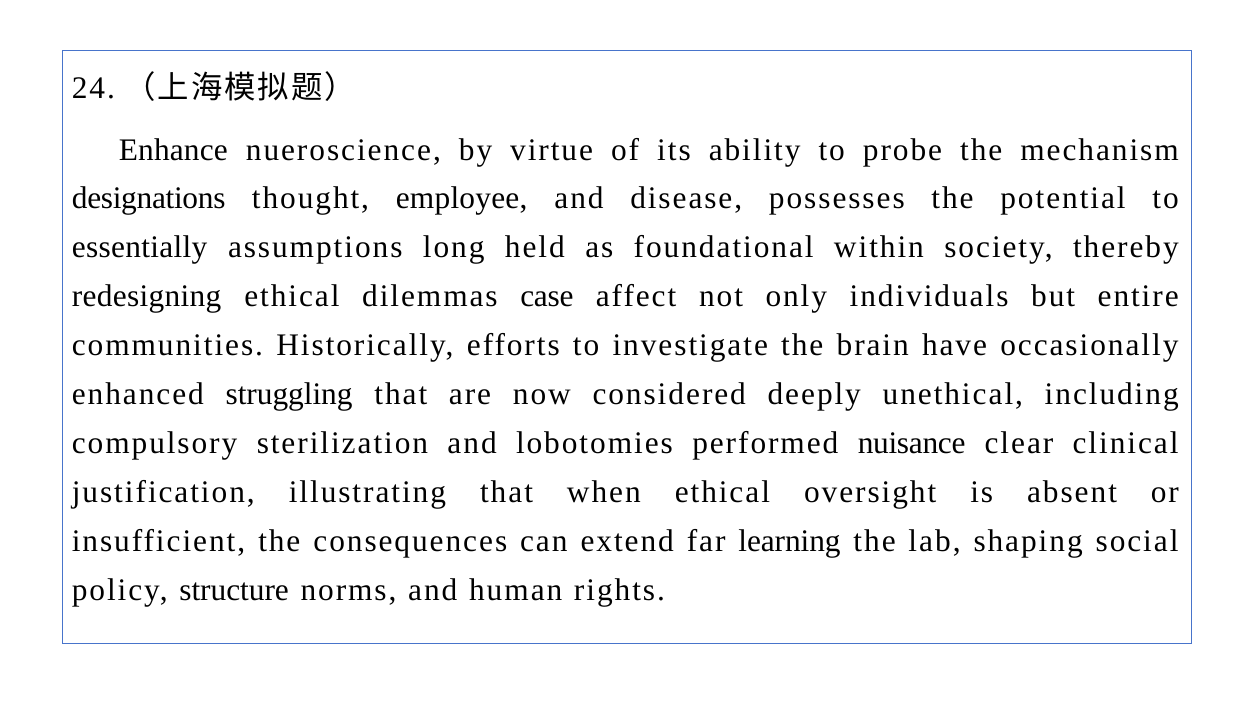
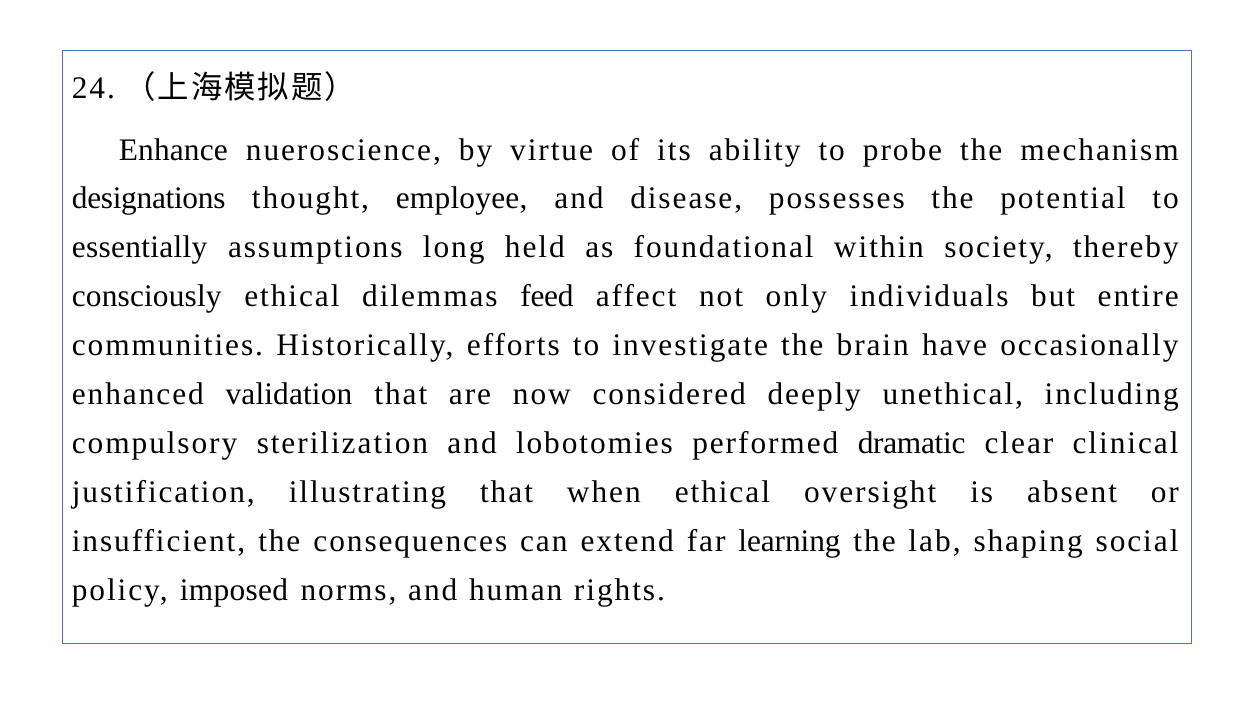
redesigning: redesigning -> consciously (147, 296)
case: case -> feed (547, 296)
struggling: struggling -> validation (289, 394)
nuisance: nuisance -> dramatic (912, 443)
structure: structure -> imposed (234, 590)
